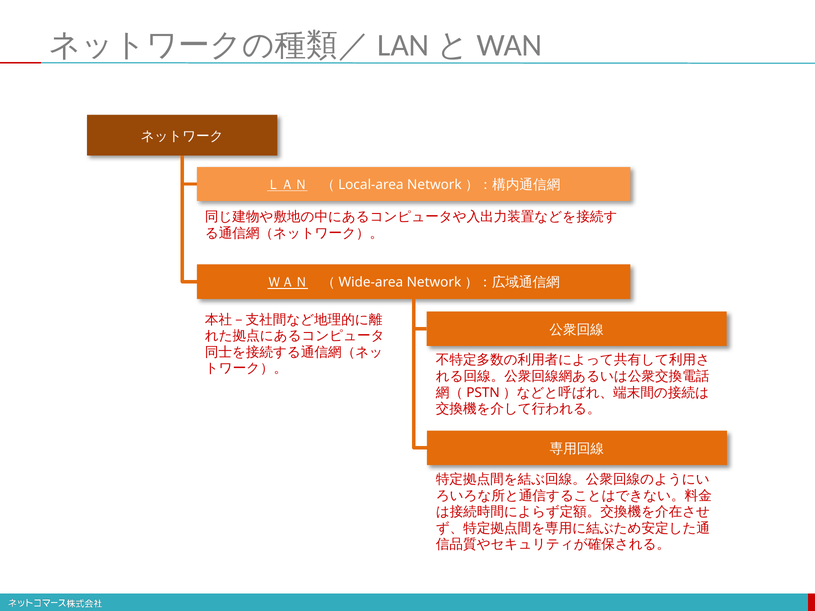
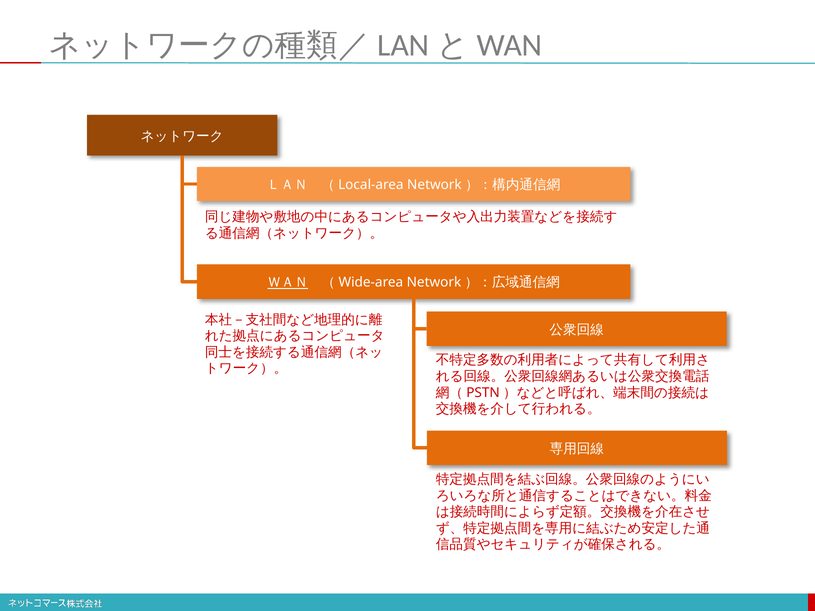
ＬＡＮ underline: present -> none (287, 185)
